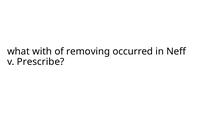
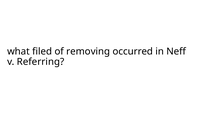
with: with -> filed (42, 52)
Prescribe: Prescribe -> Referring (41, 62)
